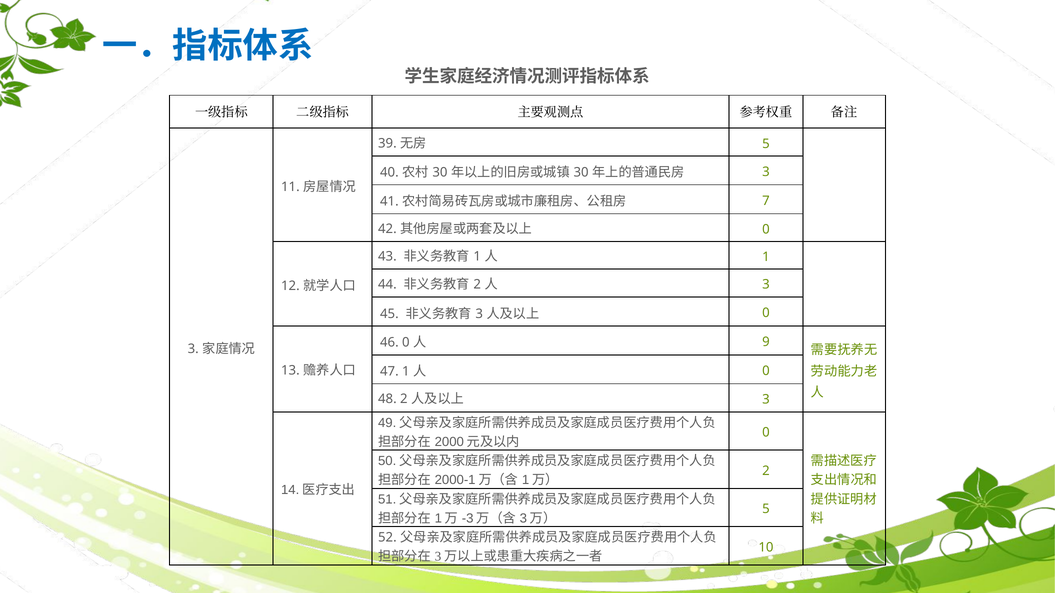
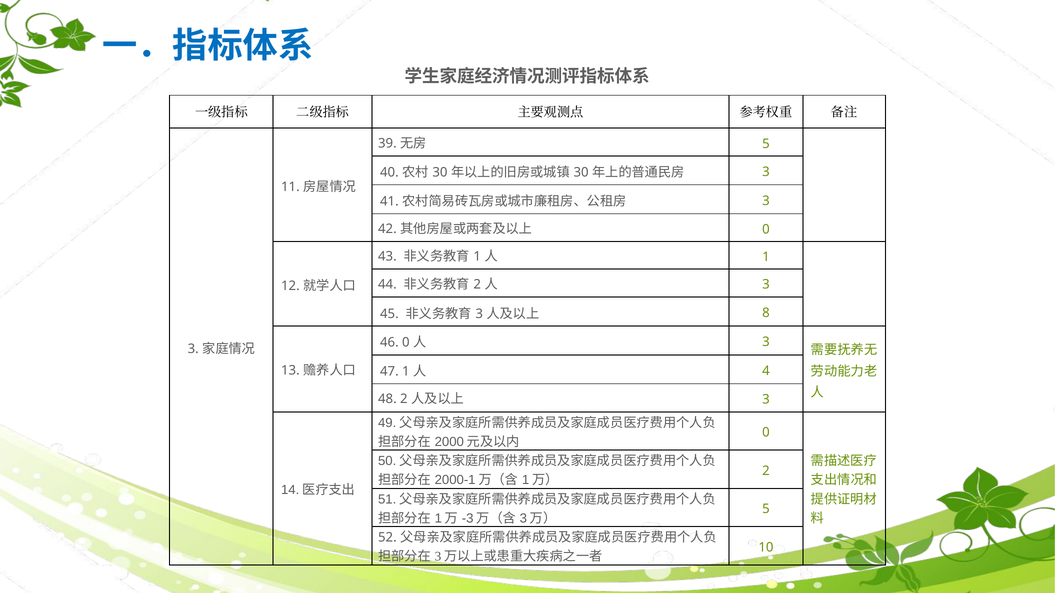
7: 7 -> 3 (766, 201)
0: 0 -> 8 (766, 313)
9: 9 -> 3 (766, 342)
0: 0 -> 4 (766, 371)
